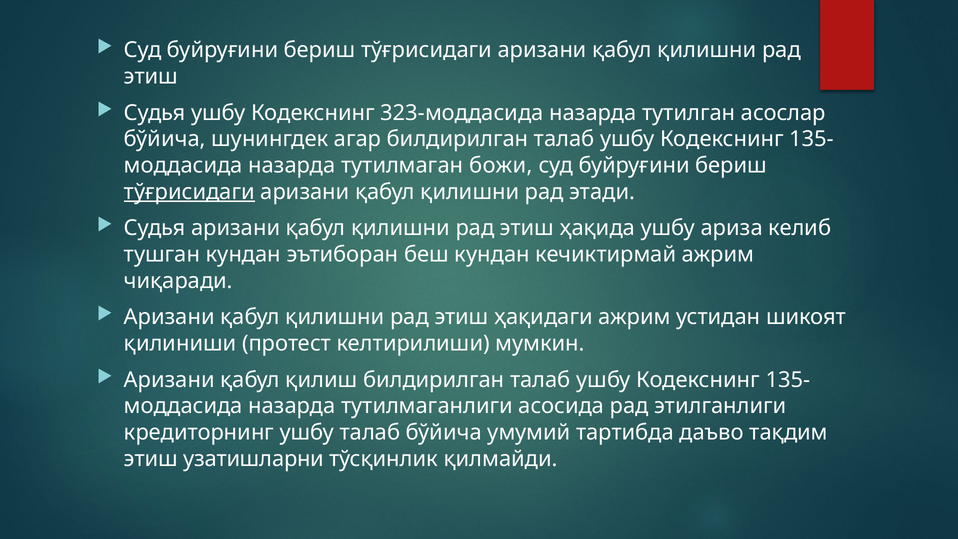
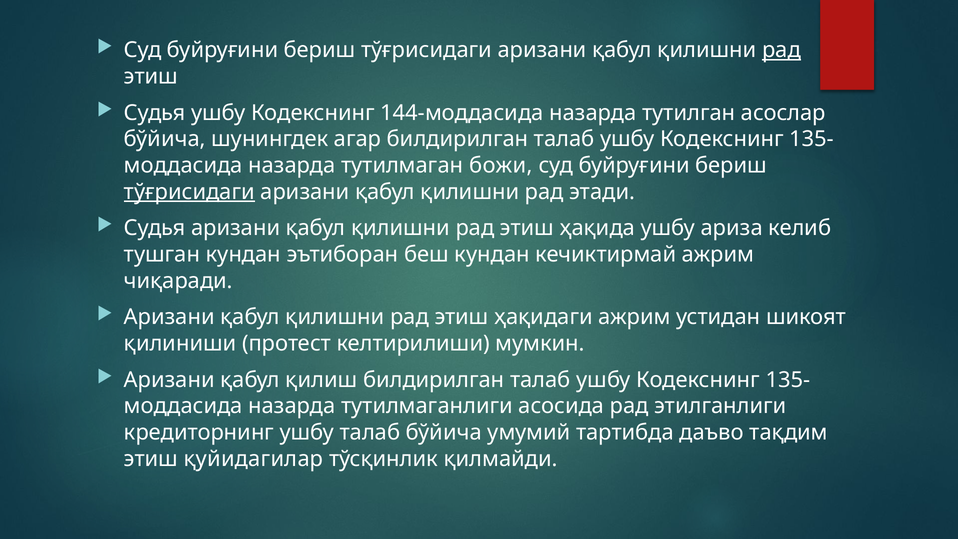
рад underline: none -> present (781, 50)
323-моддасида: 323-моддасида -> 144-моддасида (462, 113)
узатишларни: узатишларни -> қуйидагилар (253, 459)
